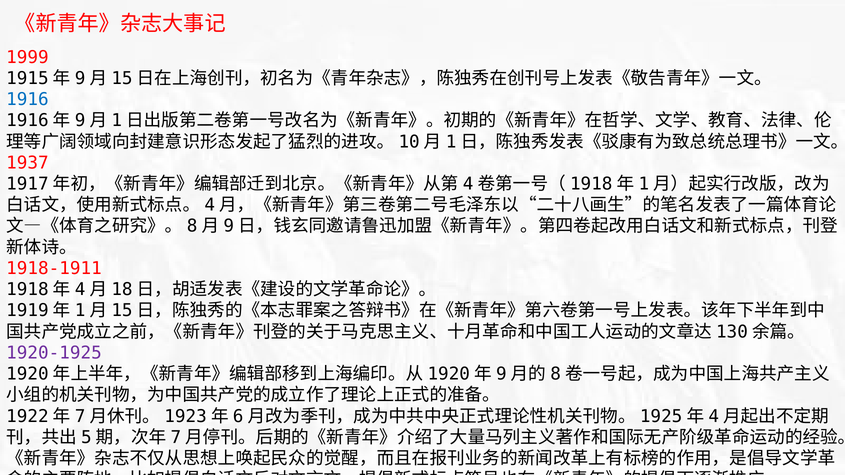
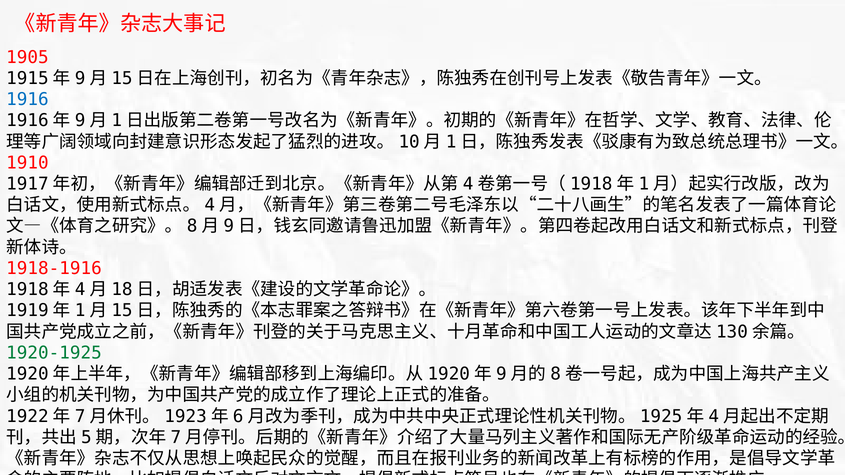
1999: 1999 -> 1905 (27, 57)
1937: 1937 -> 1910 (27, 163)
1918-1911: 1918-1911 -> 1918-1916 (54, 269)
1920-1925 colour: purple -> green (54, 353)
